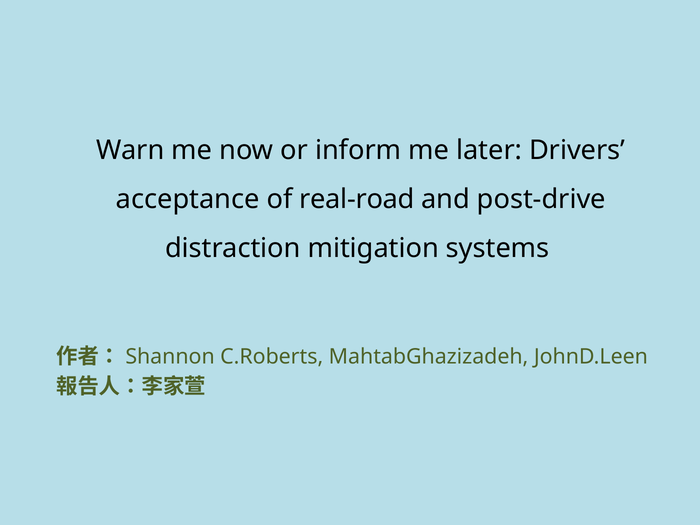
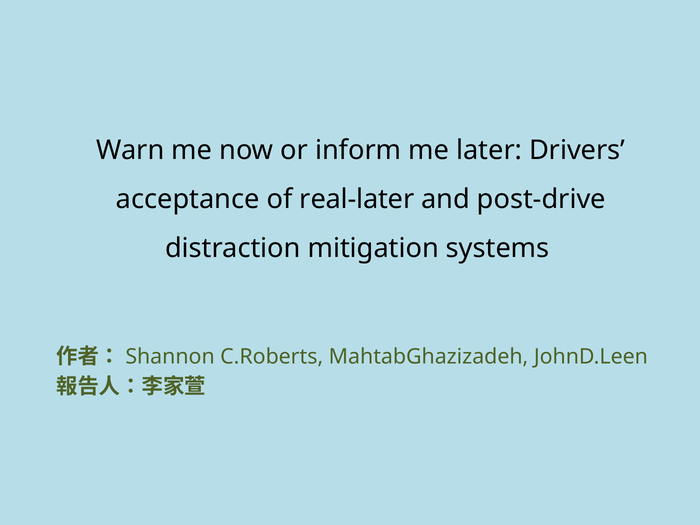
real-road: real-road -> real-later (357, 199)
